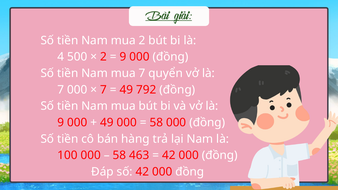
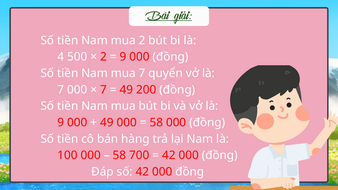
792: 792 -> 200 (146, 90)
463: 463 -> 700 (139, 155)
